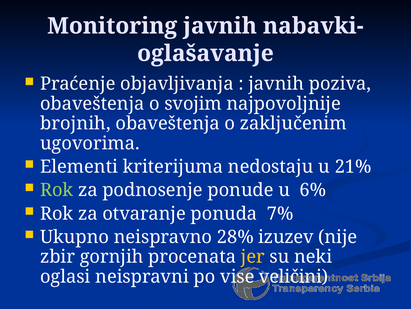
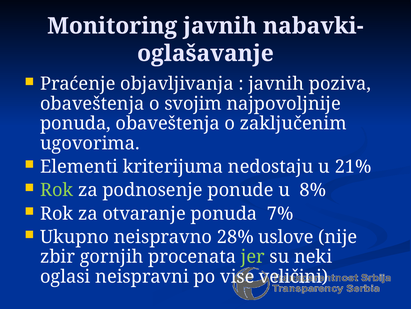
brojnih: brojnih -> ponuda (75, 123)
6%: 6% -> 8% (313, 190)
izuzev: izuzev -> uslove (286, 237)
jer colour: yellow -> light green (253, 256)
